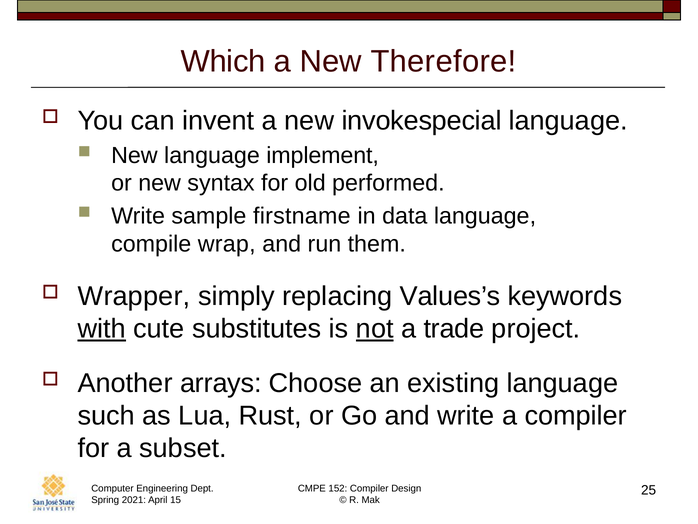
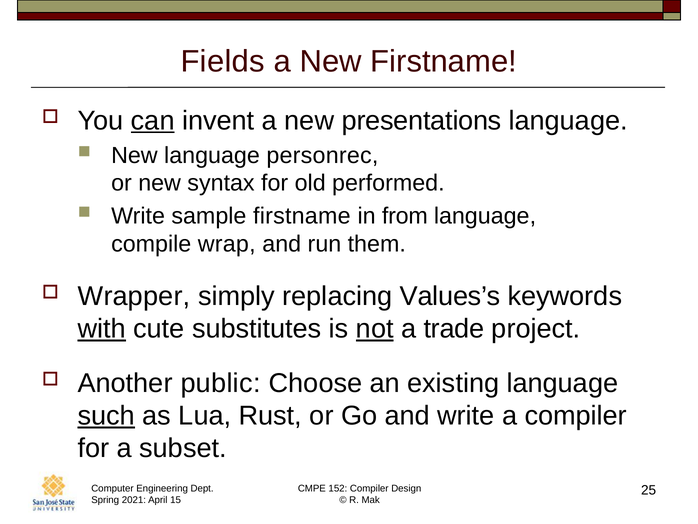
Which: Which -> Fields (223, 61)
New Therefore: Therefore -> Firstname (444, 61)
can underline: none -> present (153, 121)
invokespecial: invokespecial -> presentations (422, 121)
implement: implement -> personrec (322, 155)
data: data -> from (405, 216)
arrays: arrays -> public (221, 383)
such underline: none -> present (106, 415)
